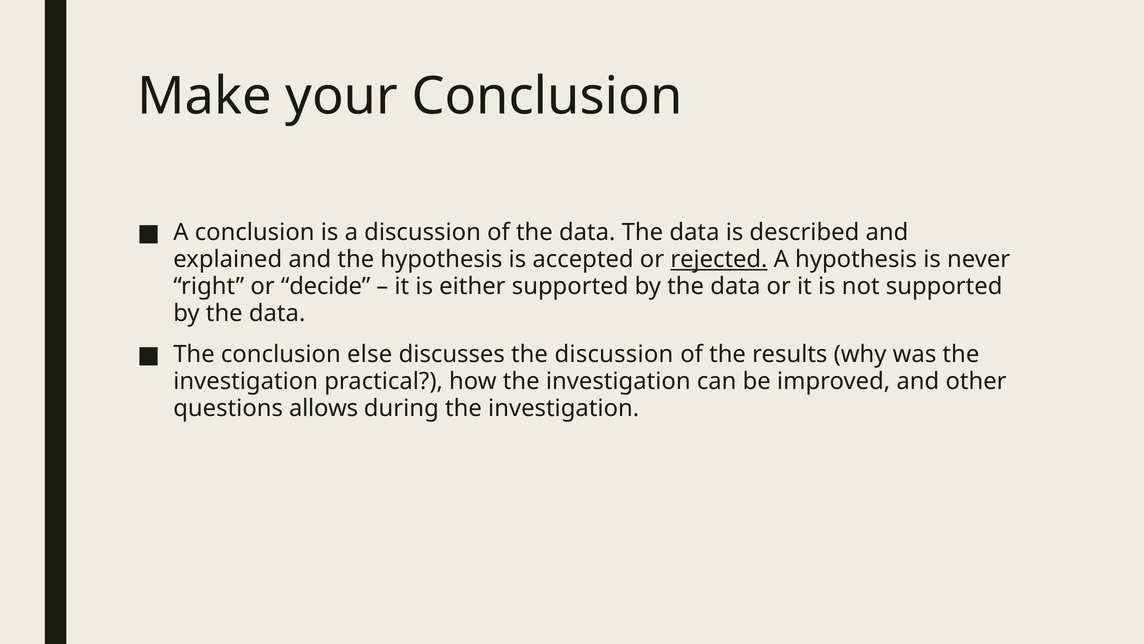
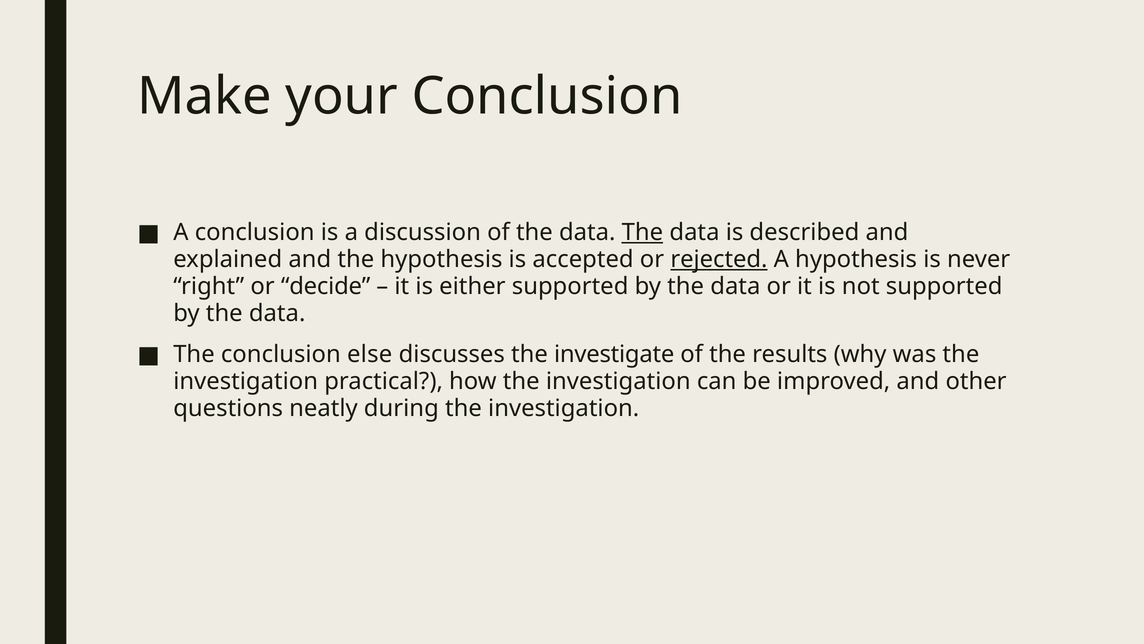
The underline: none -> present (642, 232)
the discussion: discussion -> investigate (614, 354)
allows: allows -> neatly (323, 408)
